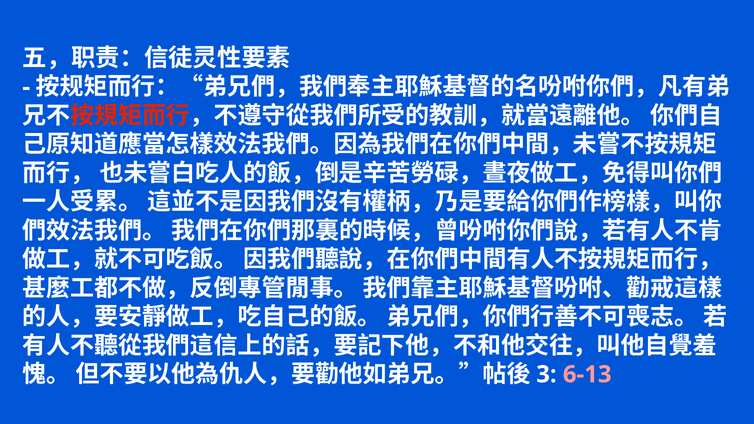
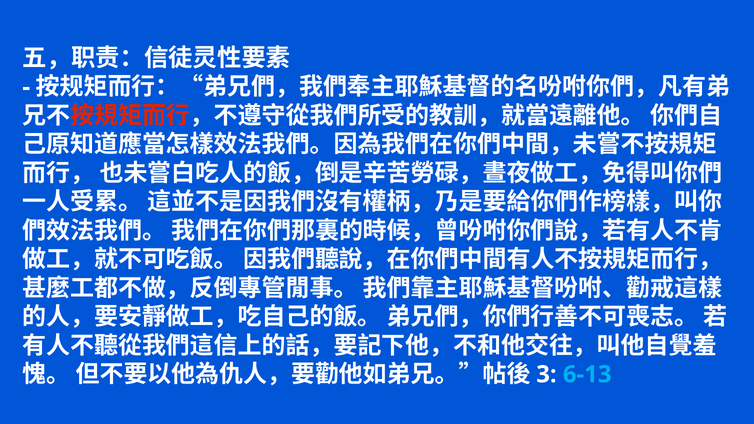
6-13 colour: pink -> light blue (587, 375)
